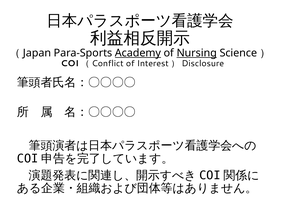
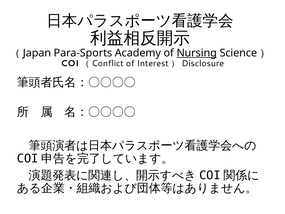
Academy underline: present -> none (138, 53)
